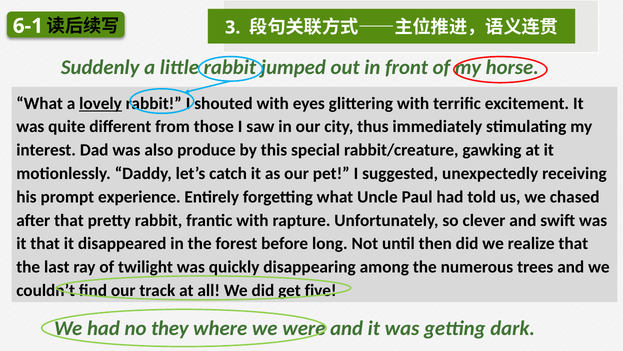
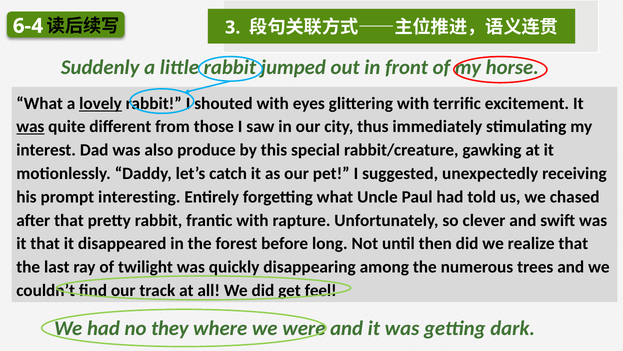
6-1: 6-1 -> 6-4 (28, 26)
was underline: none -> present (30, 127)
experience: experience -> interesting (139, 197)
five: five -> feel (321, 290)
